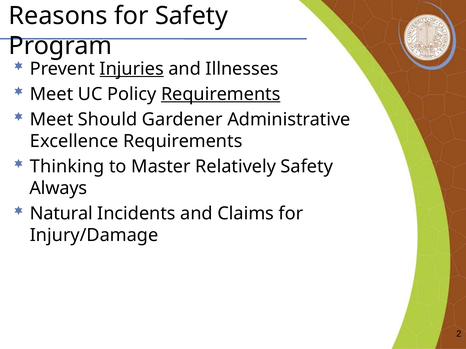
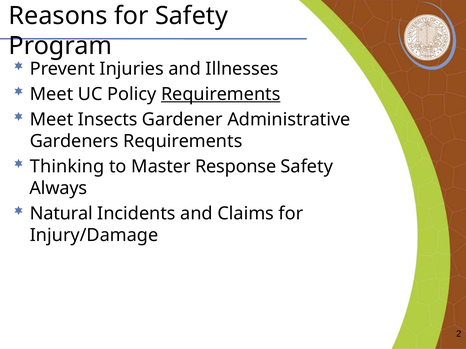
Injuries underline: present -> none (132, 69)
Should: Should -> Insects (108, 120)
Excellence: Excellence -> Gardeners (74, 141)
Relatively: Relatively -> Response (236, 167)
